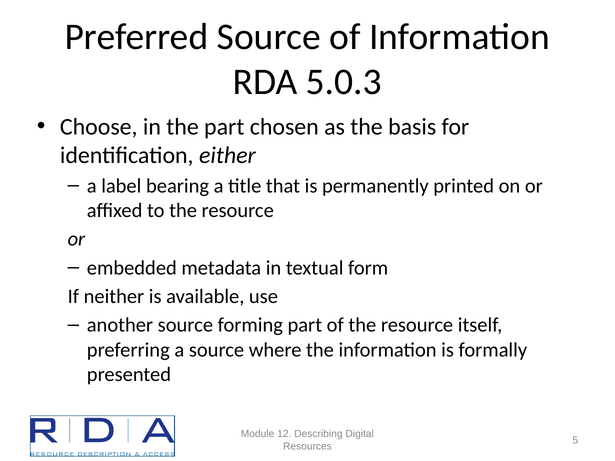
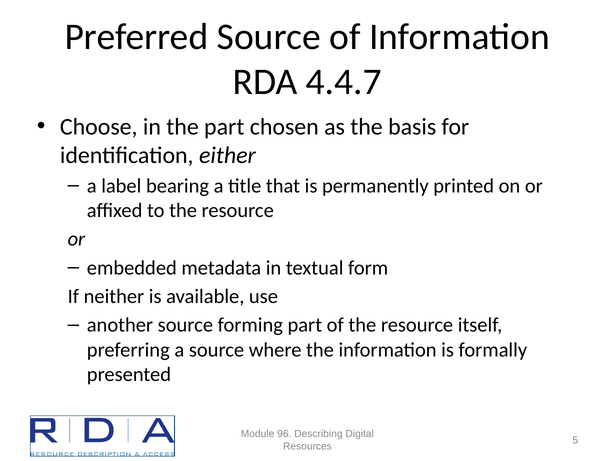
5.0.3: 5.0.3 -> 4.4.7 (344, 82)
12: 12 -> 96 (284, 434)
